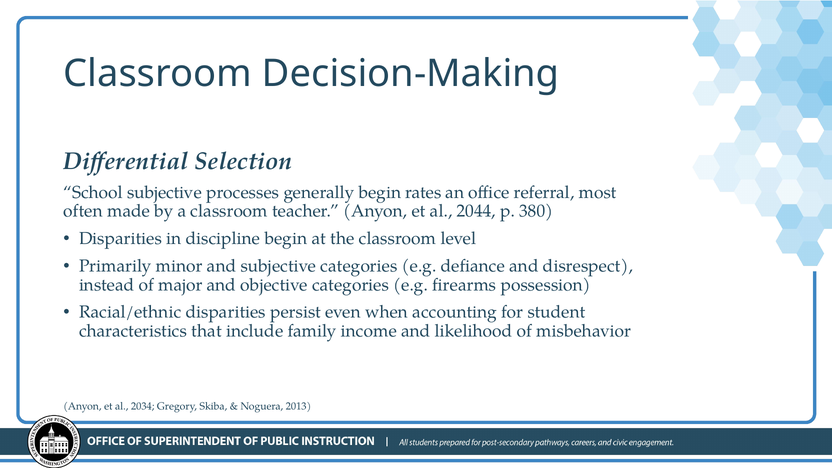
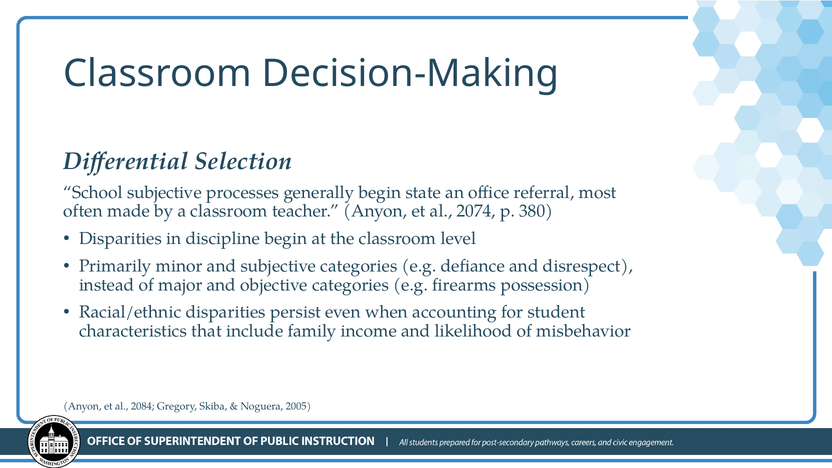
rates: rates -> state (423, 193)
2044: 2044 -> 2074 (476, 211)
2034: 2034 -> 2084 (143, 406)
2013: 2013 -> 2005 (299, 406)
